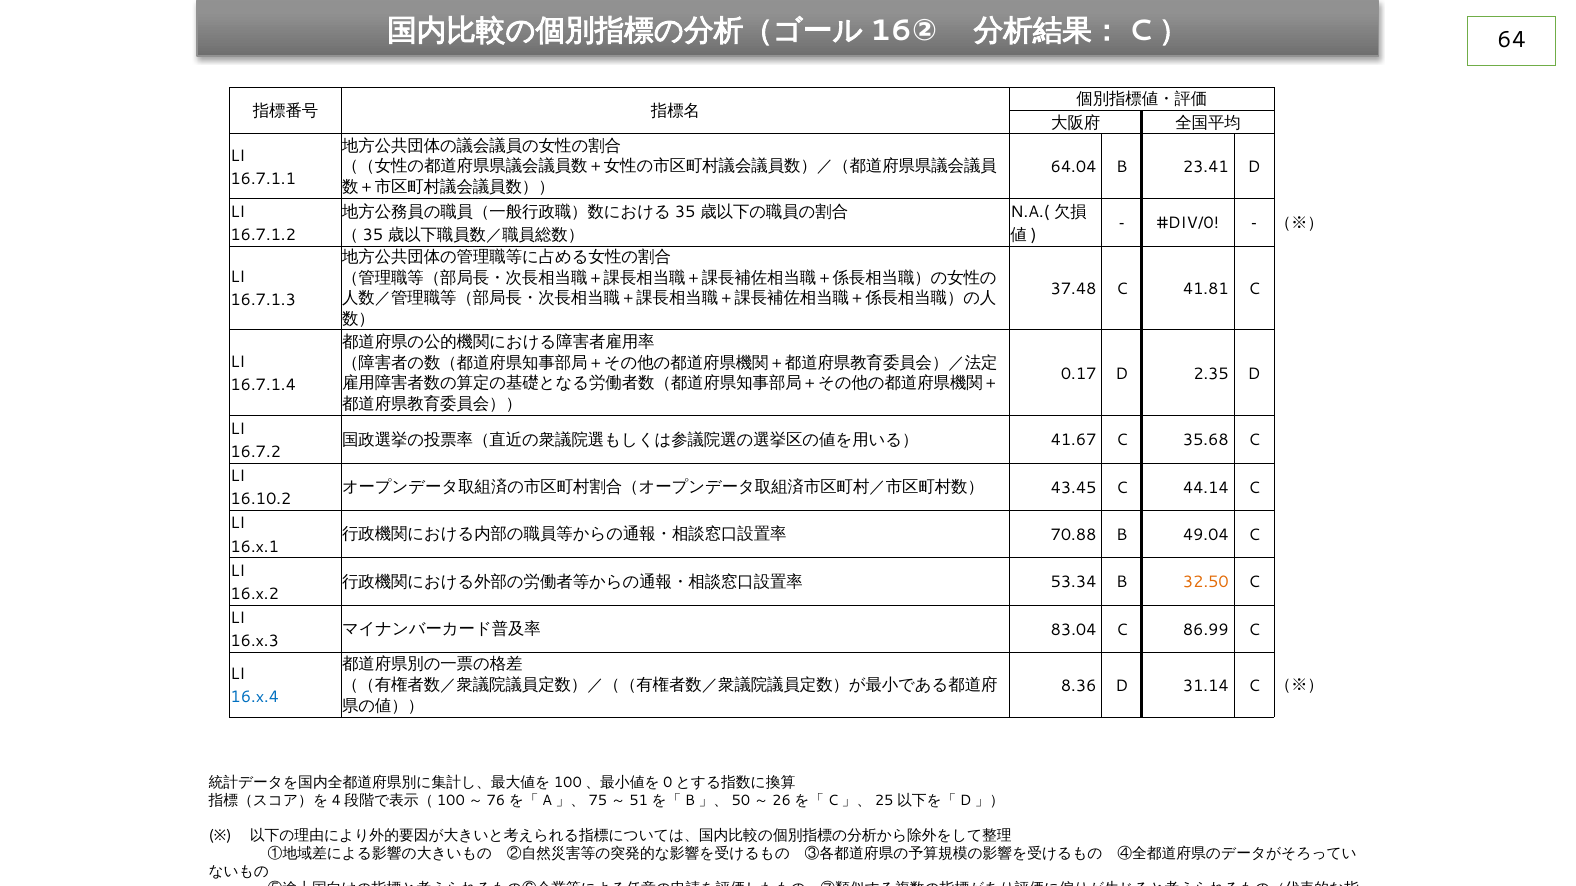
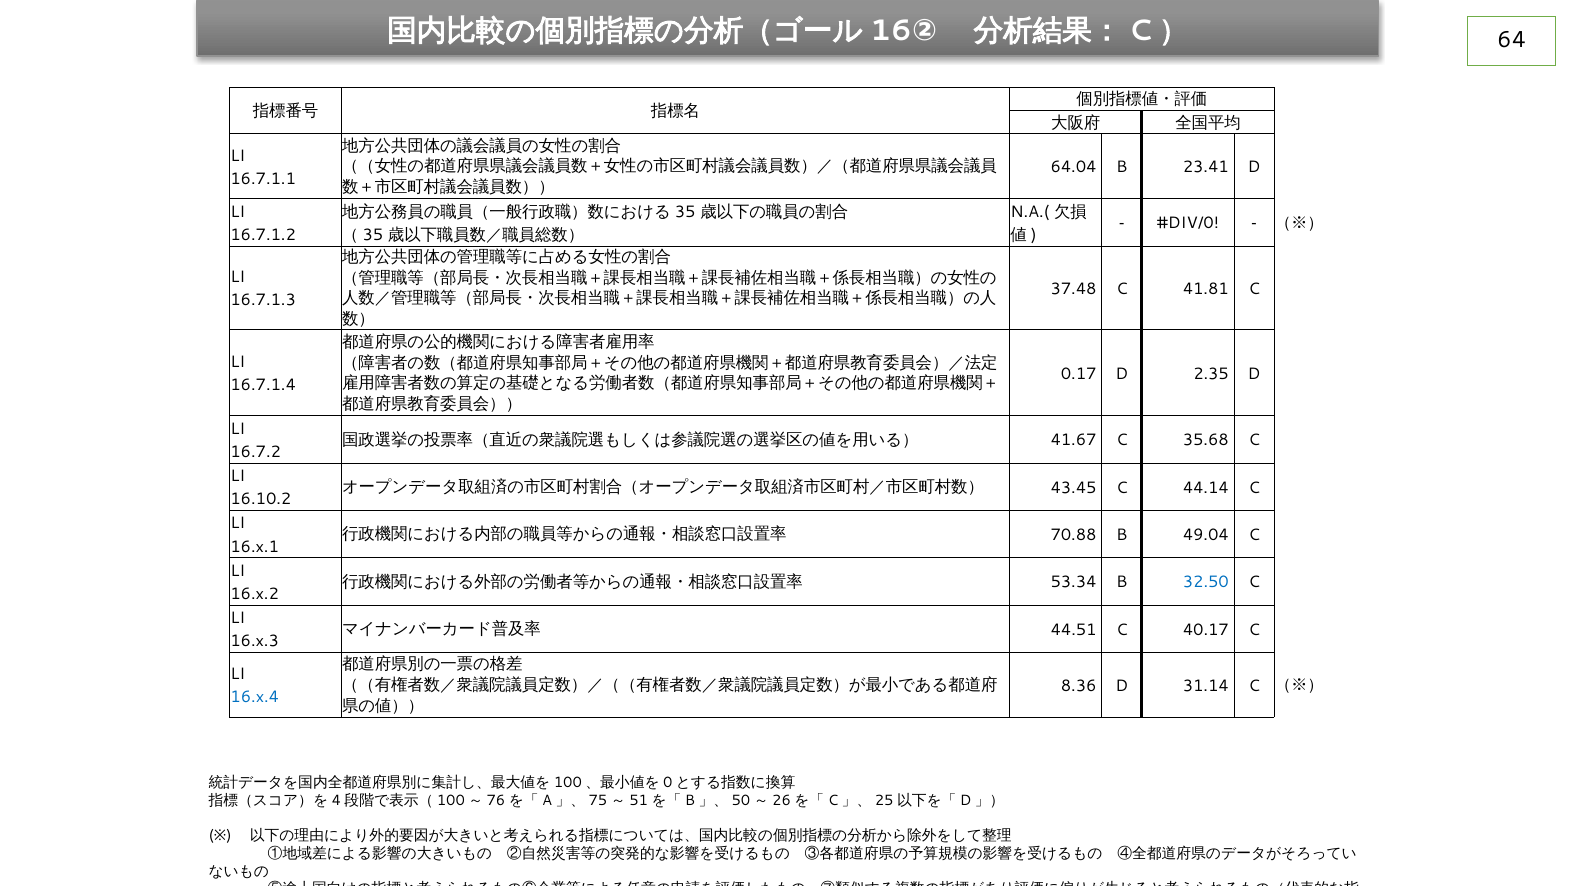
32.50 colour: orange -> blue (1206, 583)
83.04: 83.04 -> 44.51 (1074, 630)
86.99: 86.99 -> 40.17 (1206, 630)
